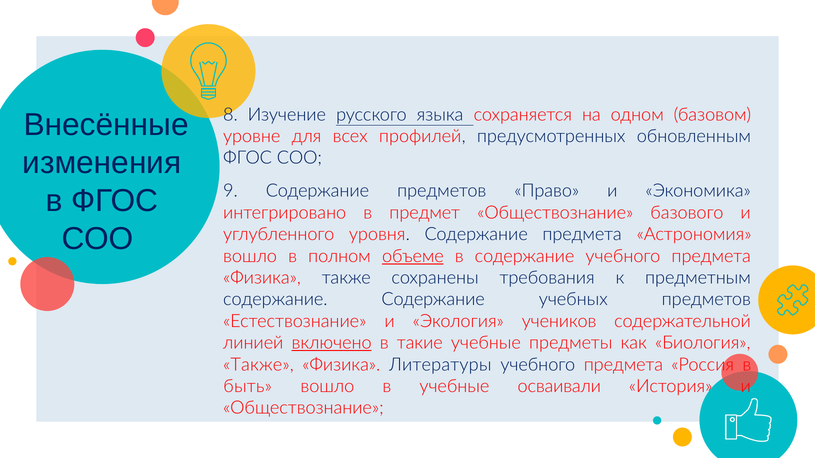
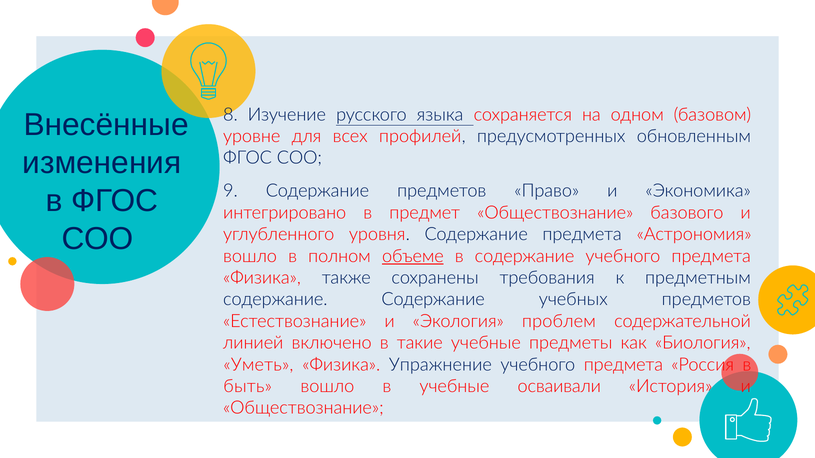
учеников: учеников -> проблем (559, 322)
включено underline: present -> none (332, 343)
Также: Также -> Уметь (258, 365)
Литературы: Литературы -> Упражнение (440, 365)
